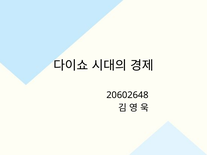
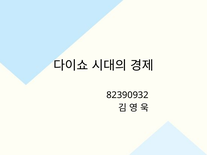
20602648: 20602648 -> 82390932 (127, 95)
